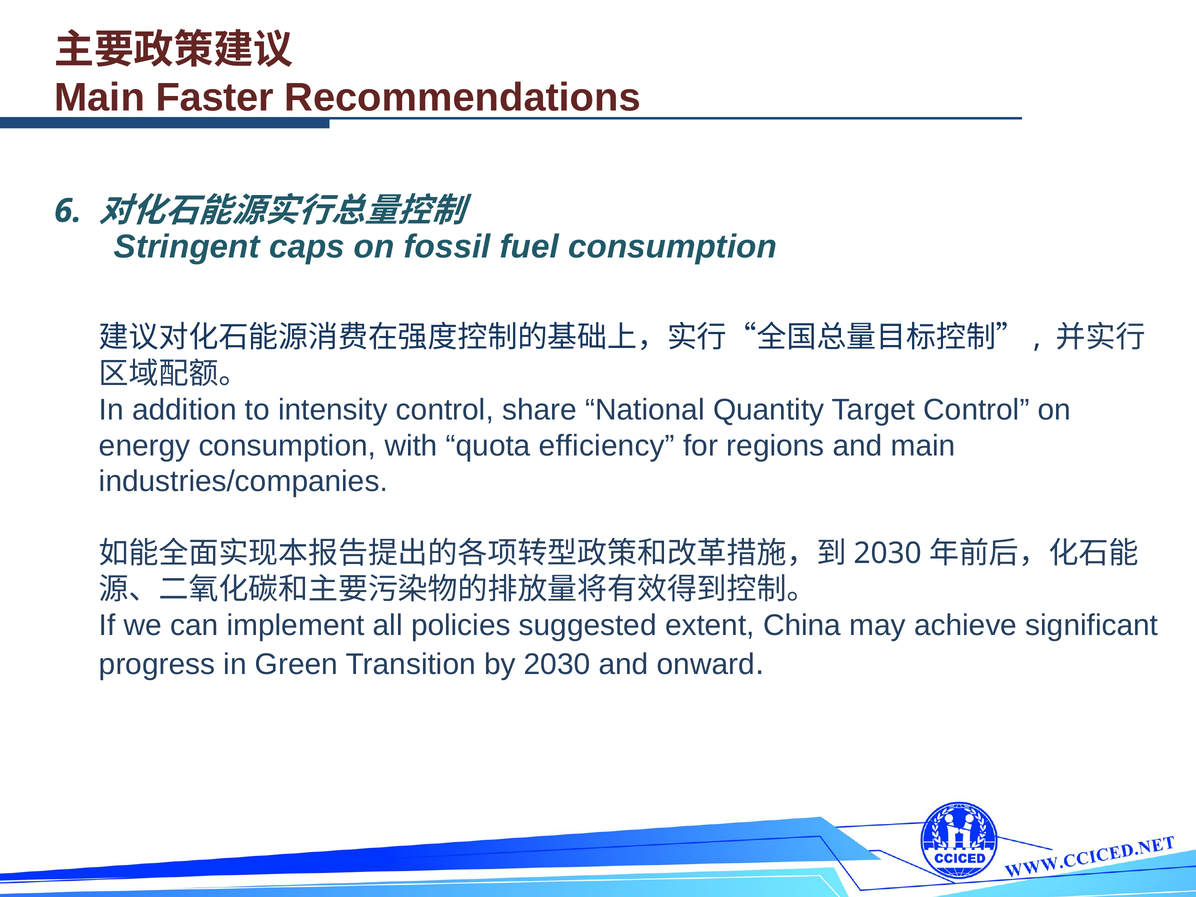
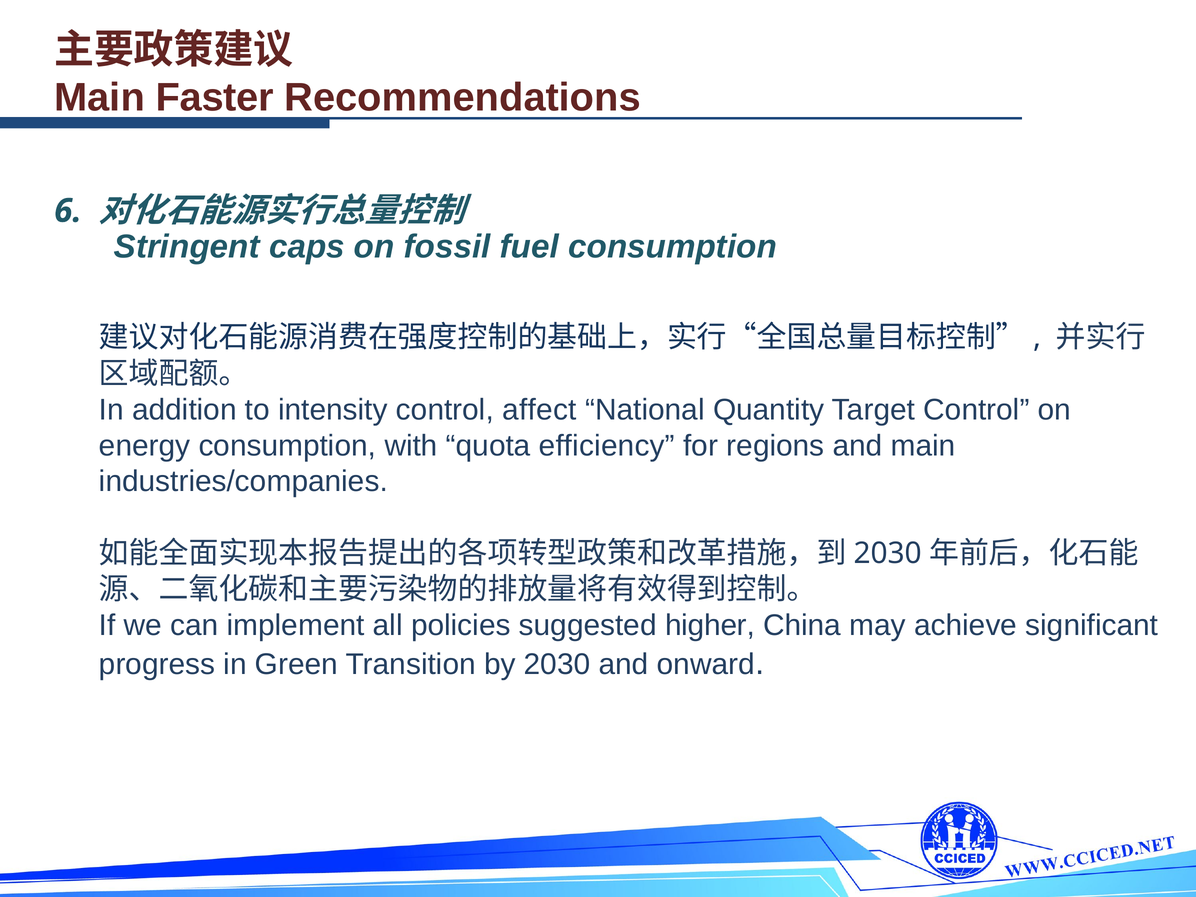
share: share -> affect (539, 410)
extent: extent -> higher (710, 625)
